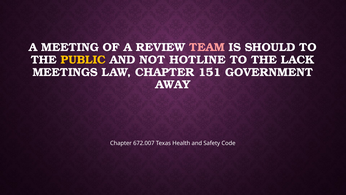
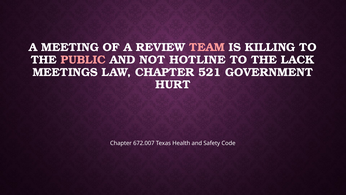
SHOULD: SHOULD -> KILLING (270, 47)
PUBLIC colour: yellow -> pink (83, 60)
151: 151 -> 521 (210, 72)
AWAY: AWAY -> HURT (173, 85)
